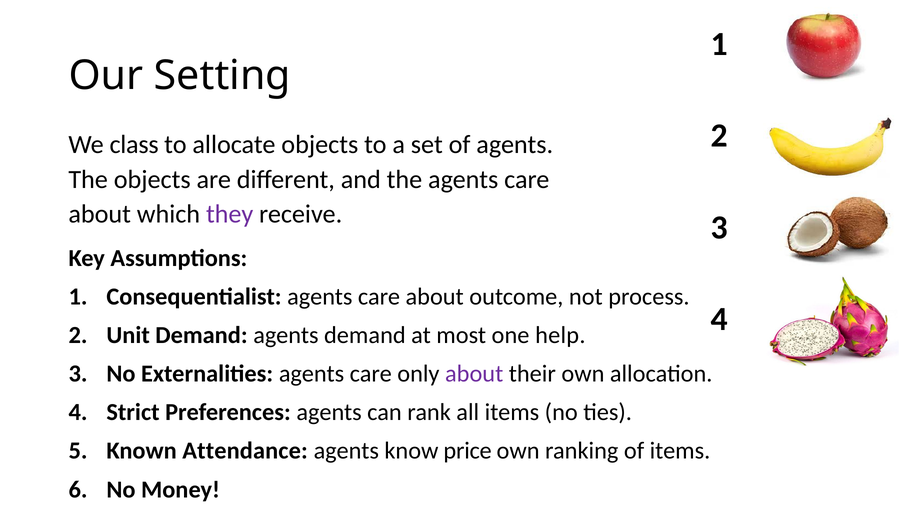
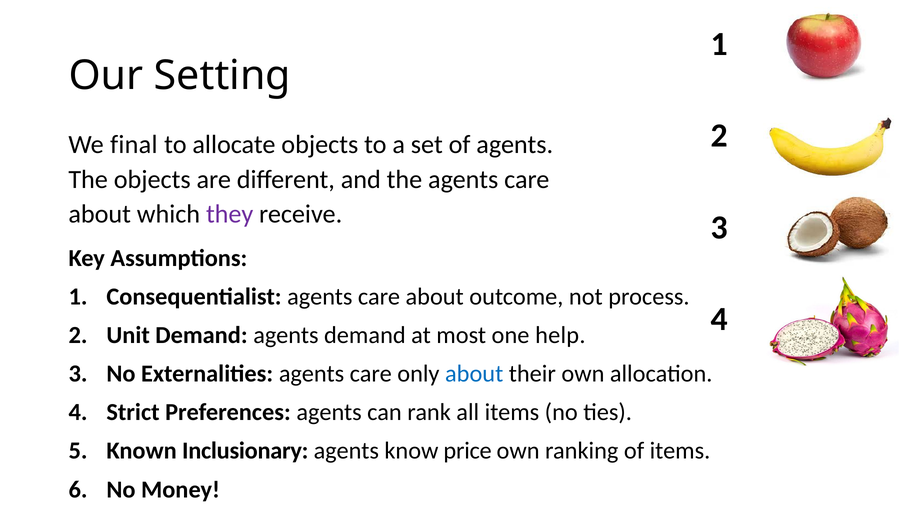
class: class -> final (134, 145)
about colour: purple -> blue (474, 374)
Attendance: Attendance -> Inclusionary (245, 451)
